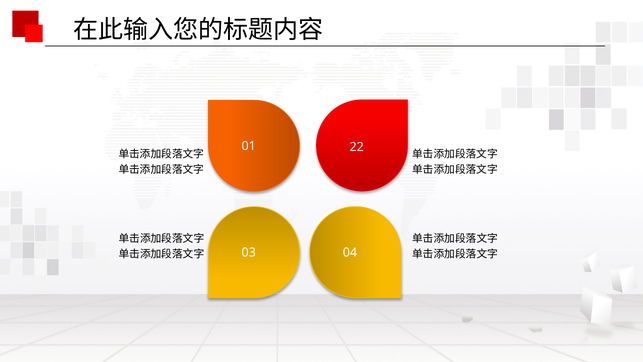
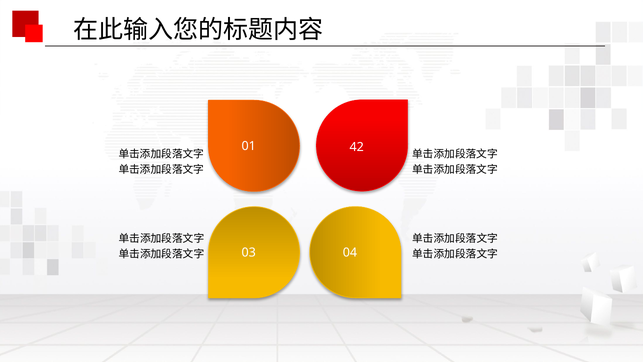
22: 22 -> 42 (357, 147)
